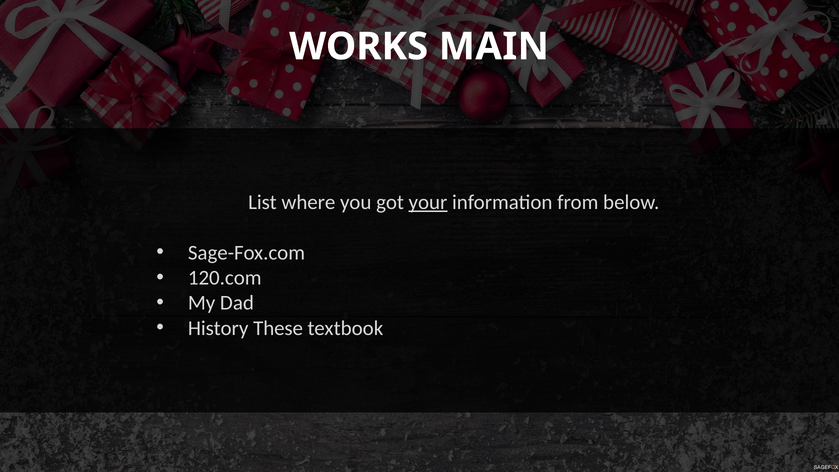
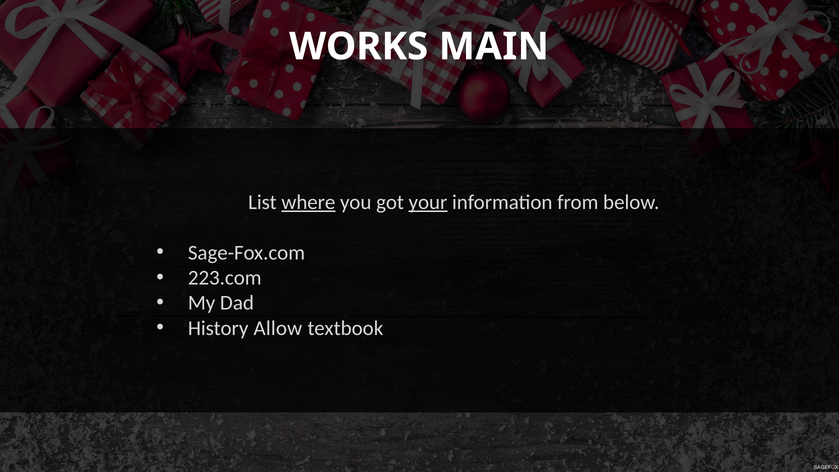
where underline: none -> present (308, 202)
120.com: 120.com -> 223.com (225, 278)
These: These -> Allow (278, 328)
